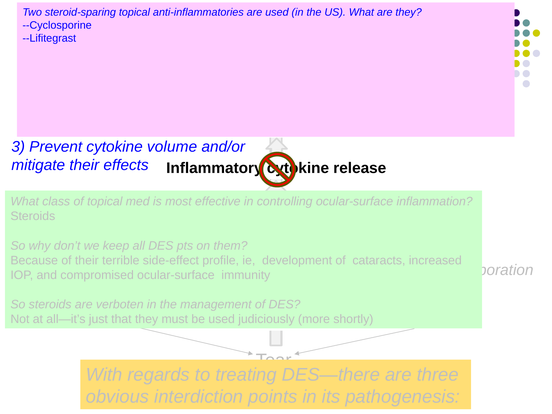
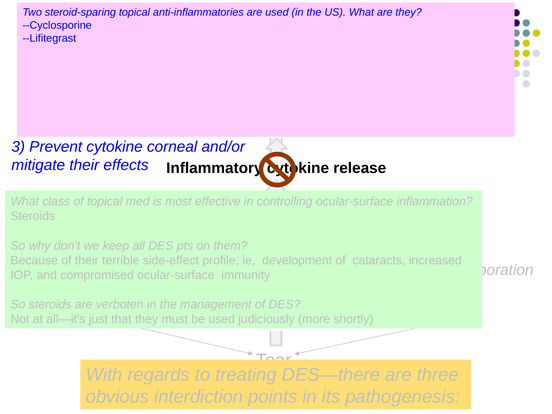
cytokine volume: volume -> corneal (172, 147)
